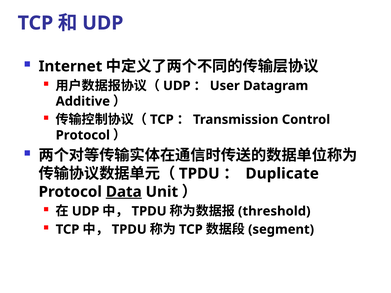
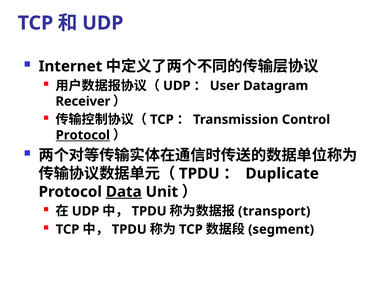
Additive: Additive -> Receiver (83, 101)
Protocol underline: none -> present (83, 135)
threshold: threshold -> transport (274, 211)
